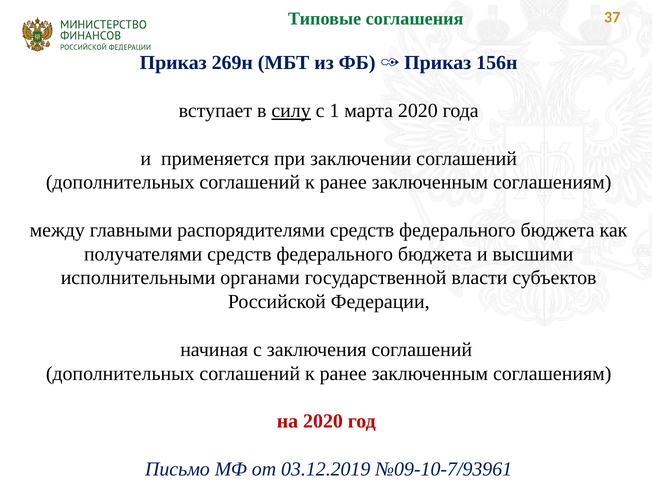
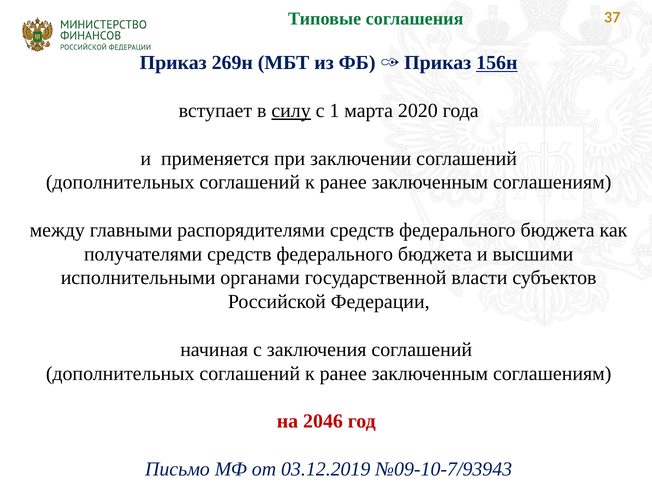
156н underline: none -> present (497, 63)
на 2020: 2020 -> 2046 (323, 421)
№09-10-7/93961: №09-10-7/93961 -> №09-10-7/93943 (444, 469)
